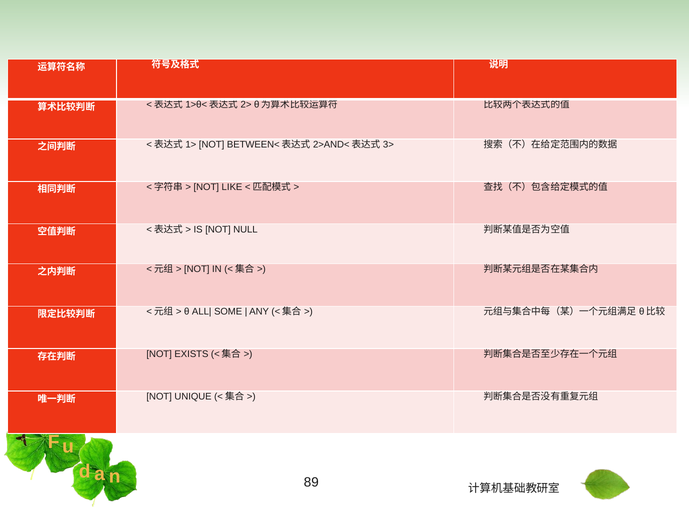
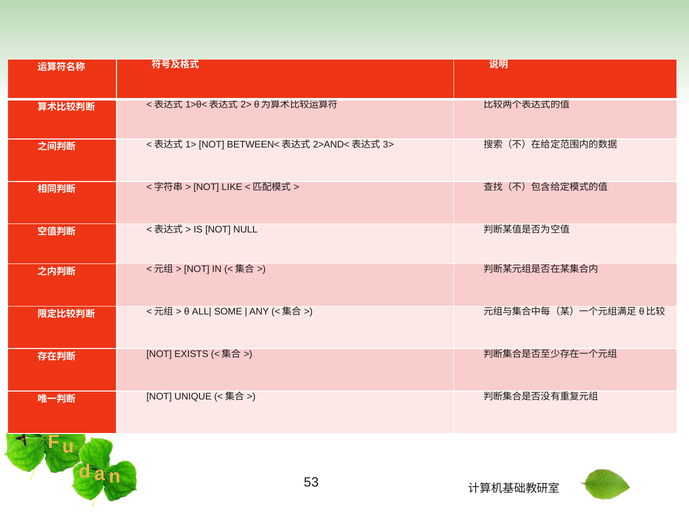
89: 89 -> 53 (311, 483)
